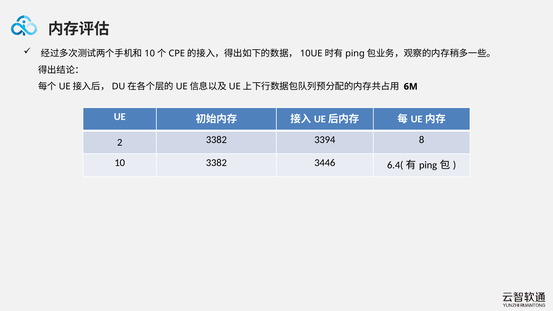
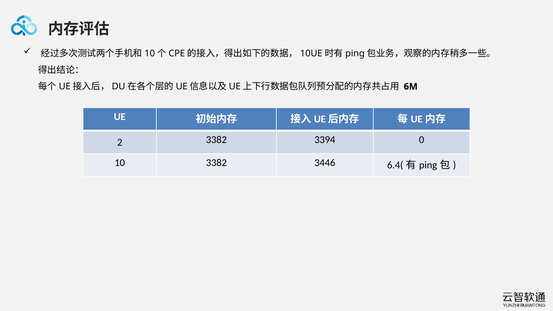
8: 8 -> 0 (422, 140)
